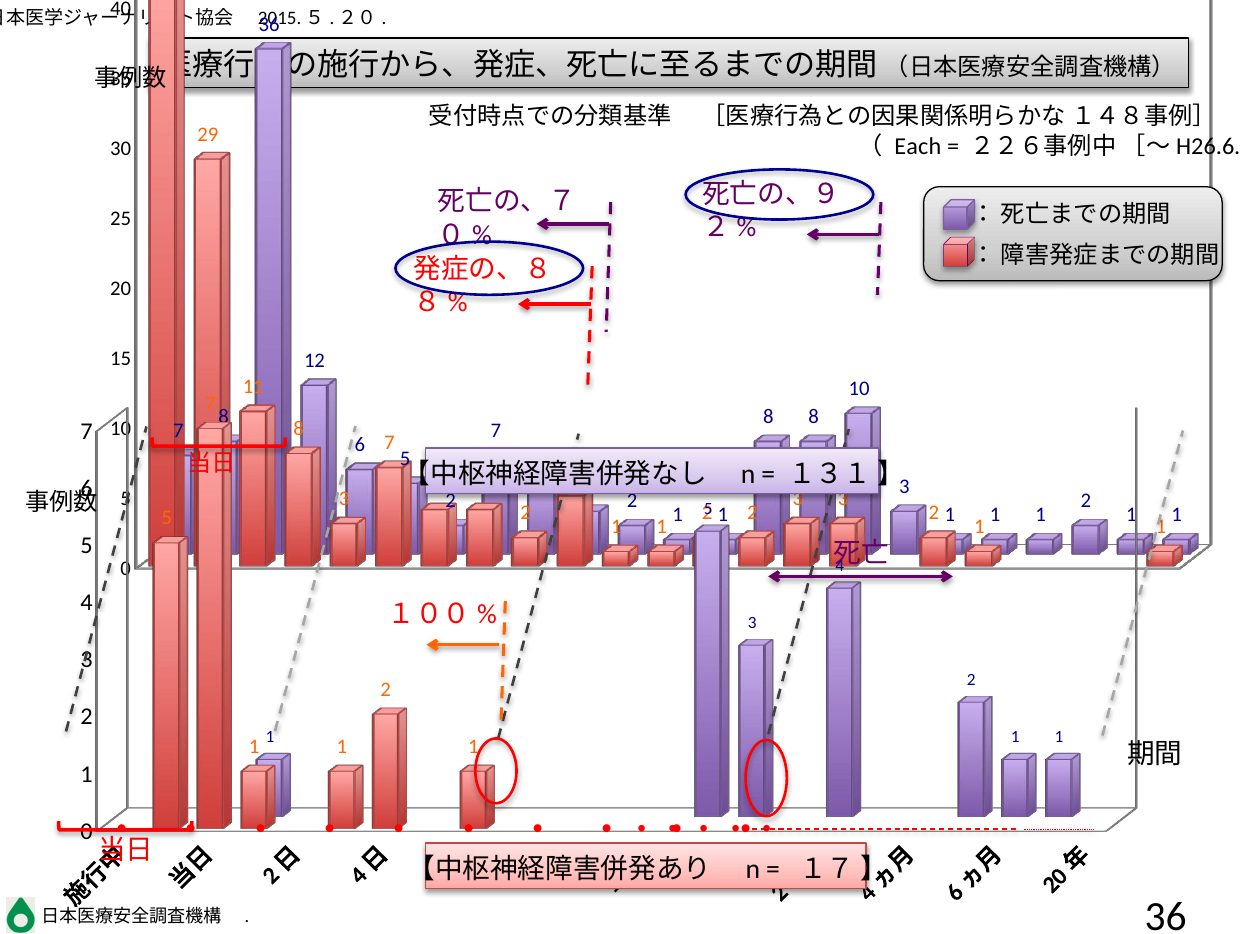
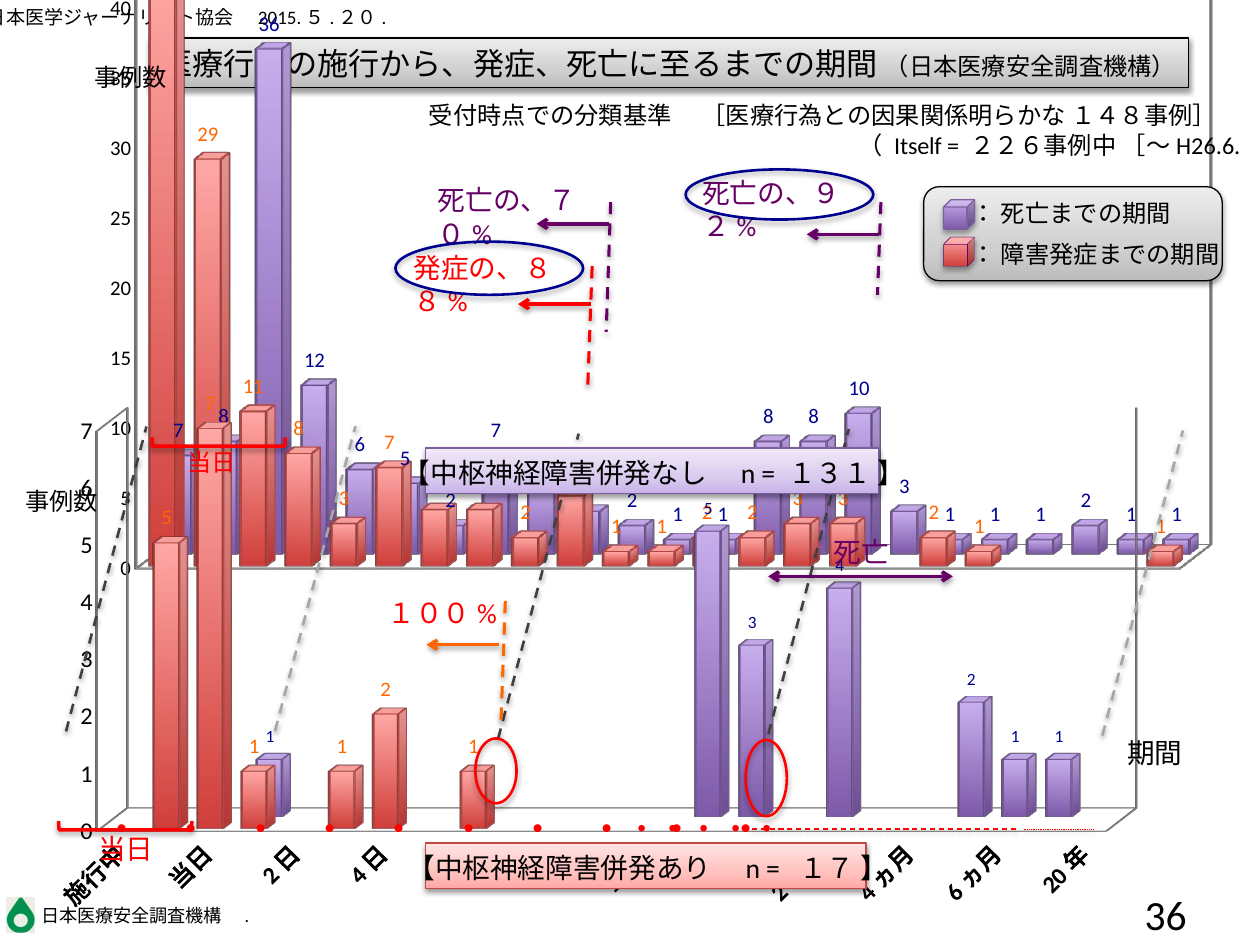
Each: Each -> Itself (918, 146)
